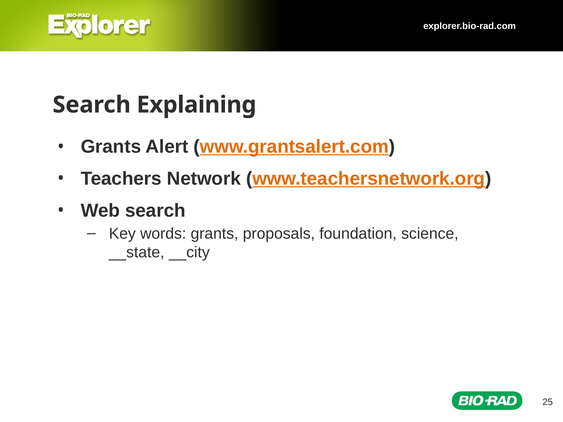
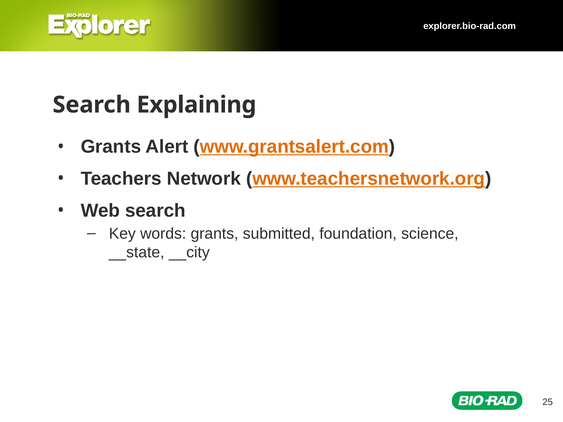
proposals: proposals -> submitted (279, 234)
